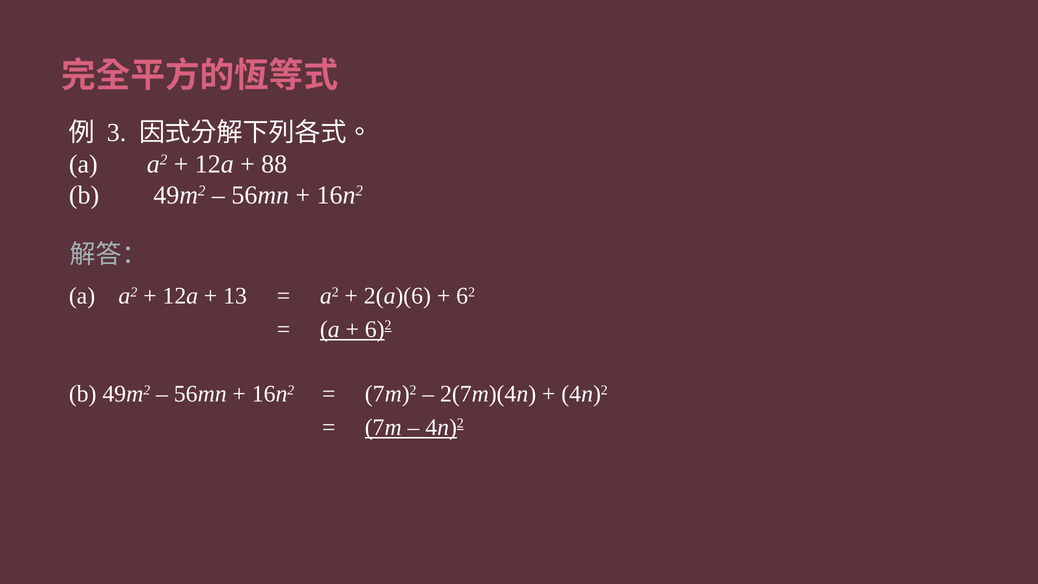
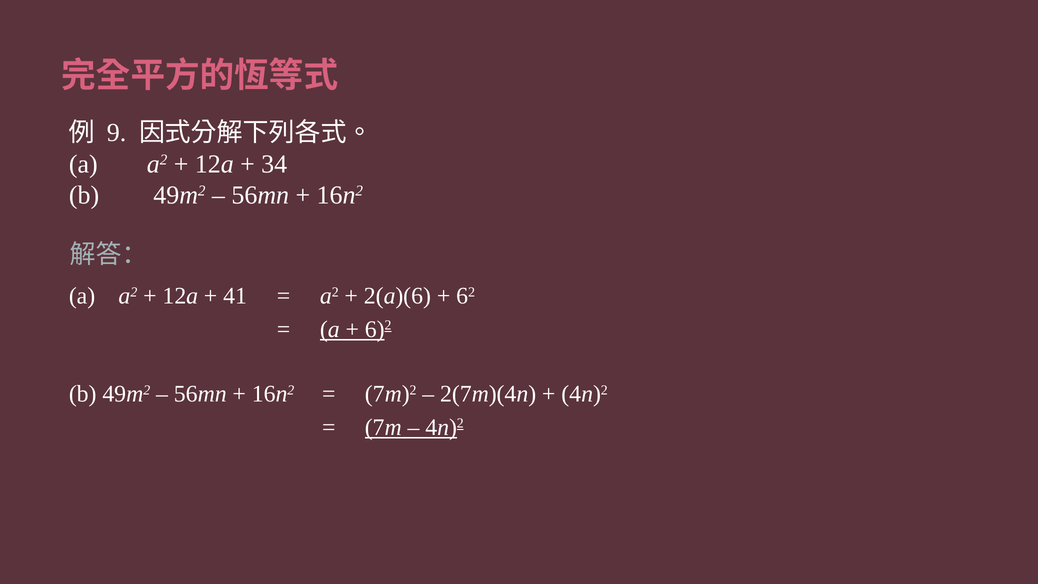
3: 3 -> 9 (117, 133)
88: 88 -> 34 (274, 164)
13: 13 -> 41 (235, 296)
